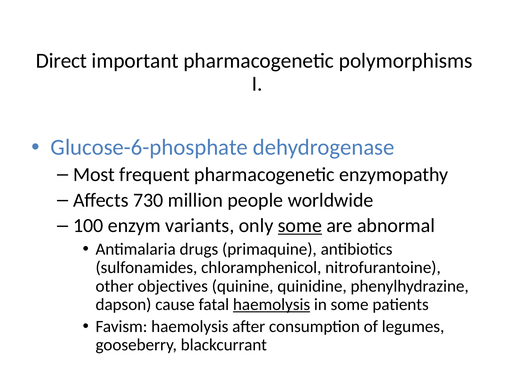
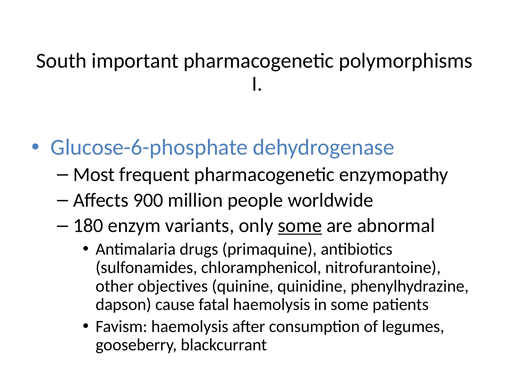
Direct: Direct -> South (61, 61)
730: 730 -> 900 (148, 200)
100: 100 -> 180 (88, 225)
haemolysis underline: present -> none (272, 304)
